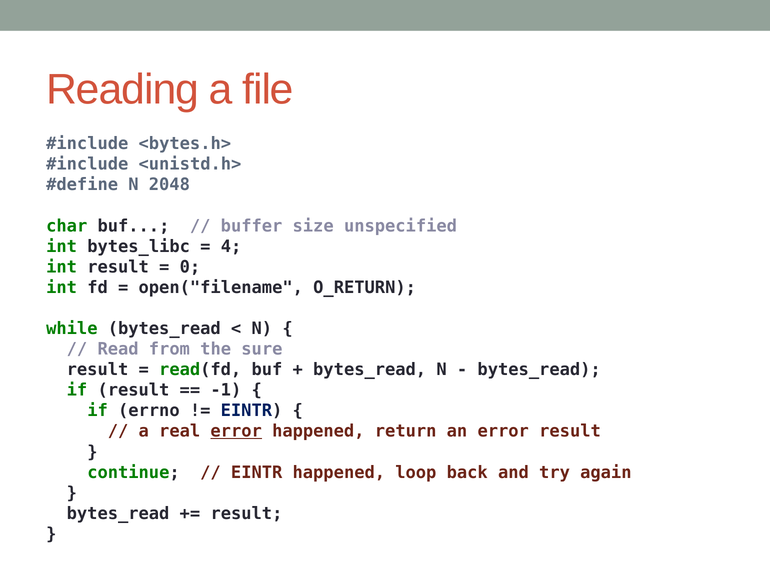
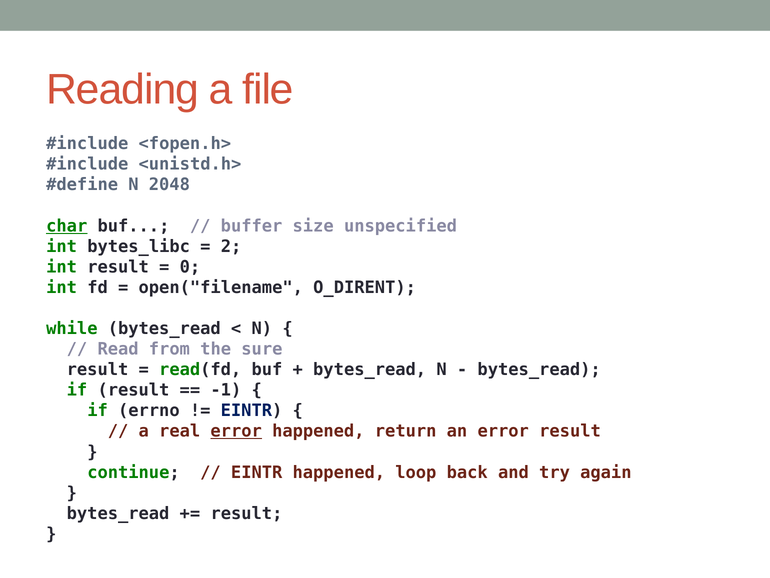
<bytes.h>: <bytes.h> -> <fopen.h> (185, 144)
char underline: none -> present (67, 226)
4: 4 -> 2 (231, 246)
O_RETURN: O_RETURN -> O_DIRENT (365, 287)
